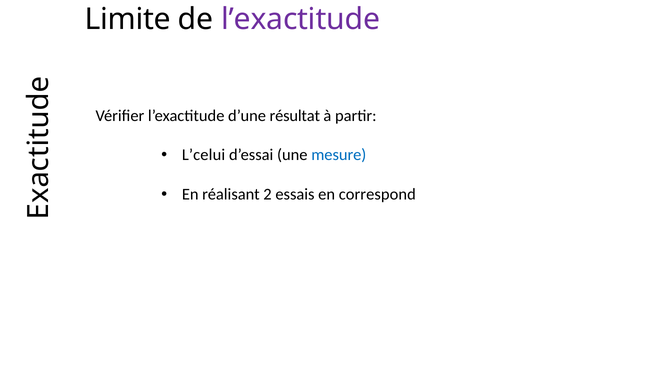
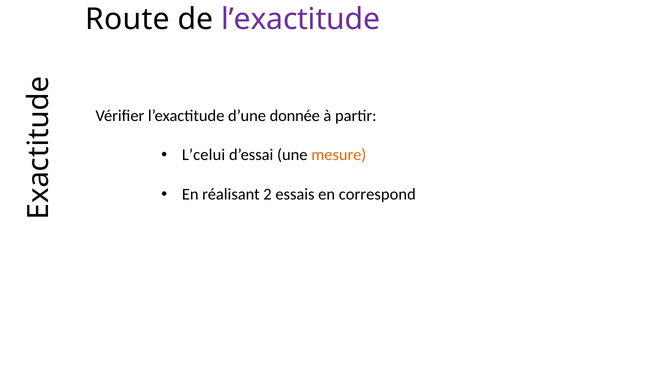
Limite: Limite -> Route (127, 19)
résultat: résultat -> donnée (295, 116)
mesure colour: blue -> orange (339, 155)
